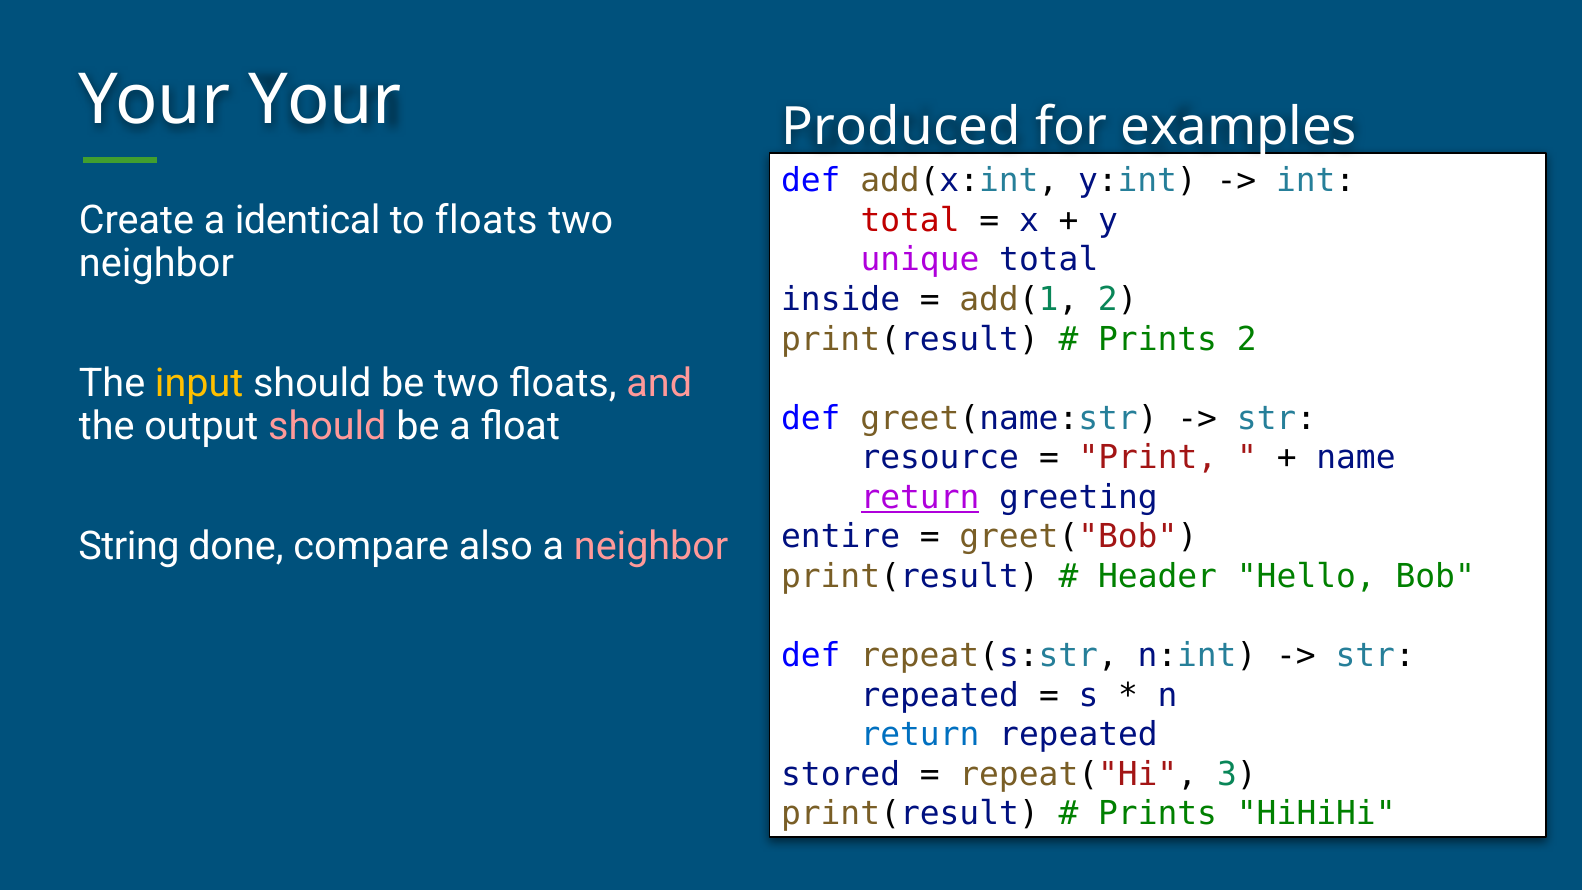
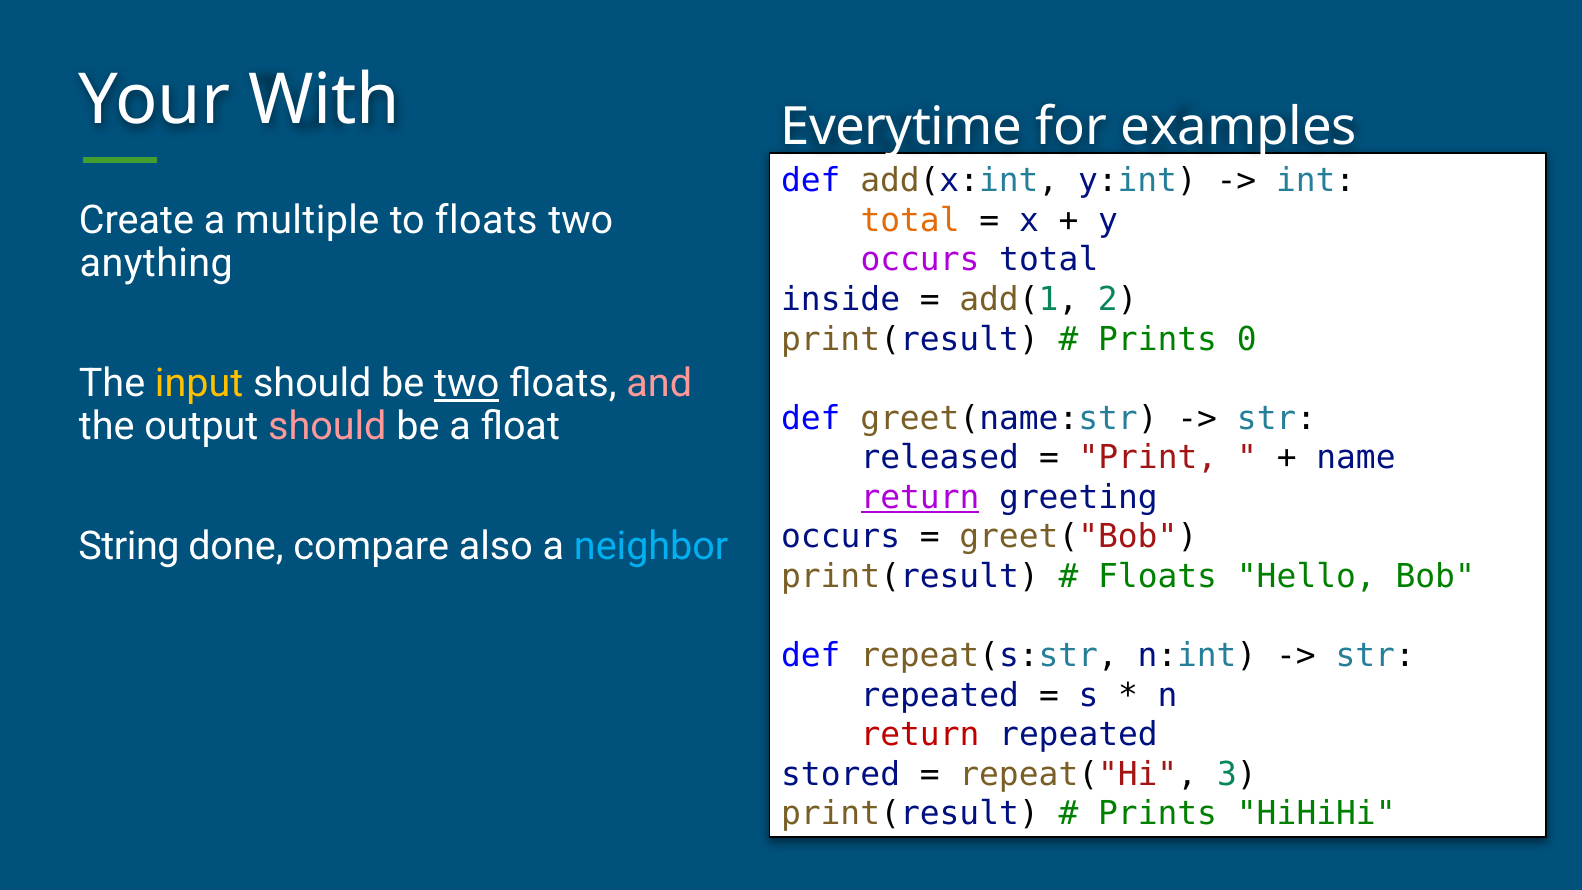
Your Your: Your -> With (325, 100)
Produced: Produced -> Everytime (901, 127)
identical: identical -> multiple (307, 220)
total colour: red -> orange (910, 221)
unique: unique -> occurs (920, 260)
neighbor: neighbor -> anything (156, 263)
Prints 2: 2 -> 0 (1247, 339)
two underline: none -> present (467, 384)
resource: resource -> released (940, 458)
entire: entire -> occurs (841, 537)
neighbor colour: pink -> light blue (651, 547)
Header: Header -> Floats (1158, 576)
return colour: blue -> red (920, 735)
